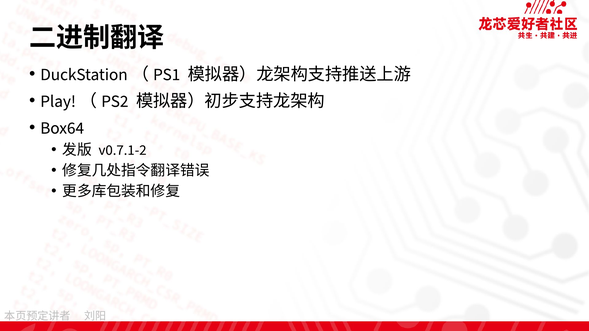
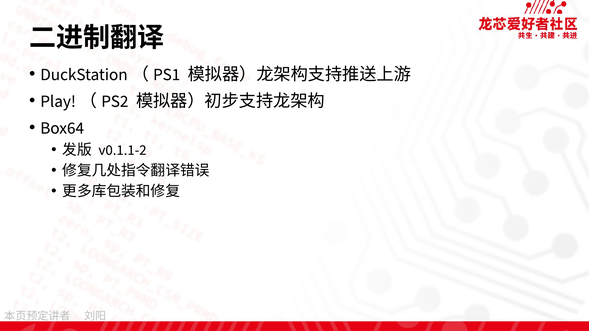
v0.7.1-2: v0.7.1-2 -> v0.1.1-2 (123, 150)
